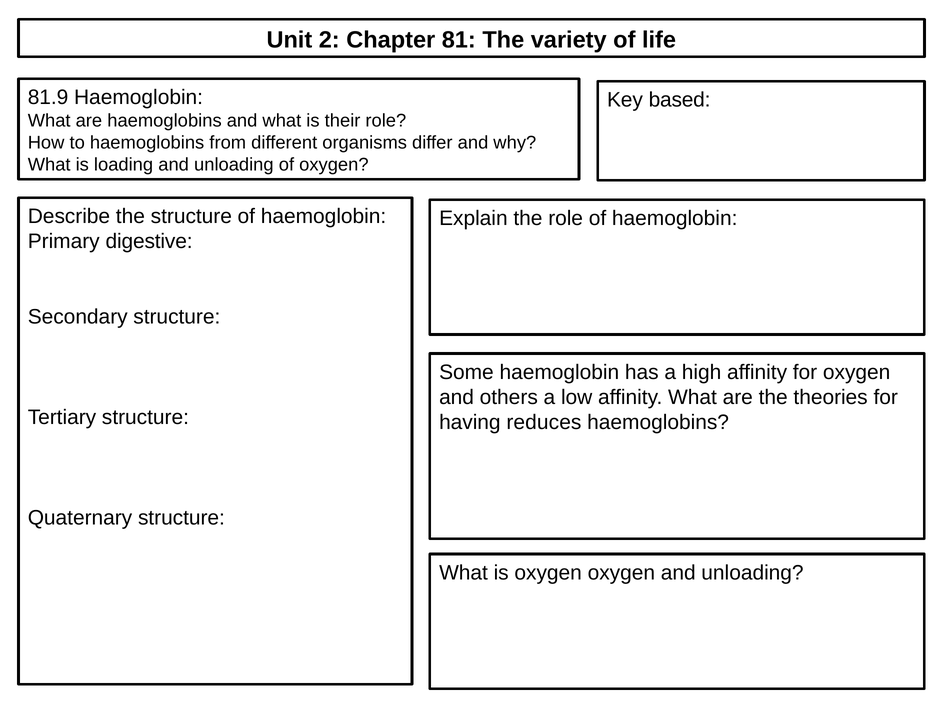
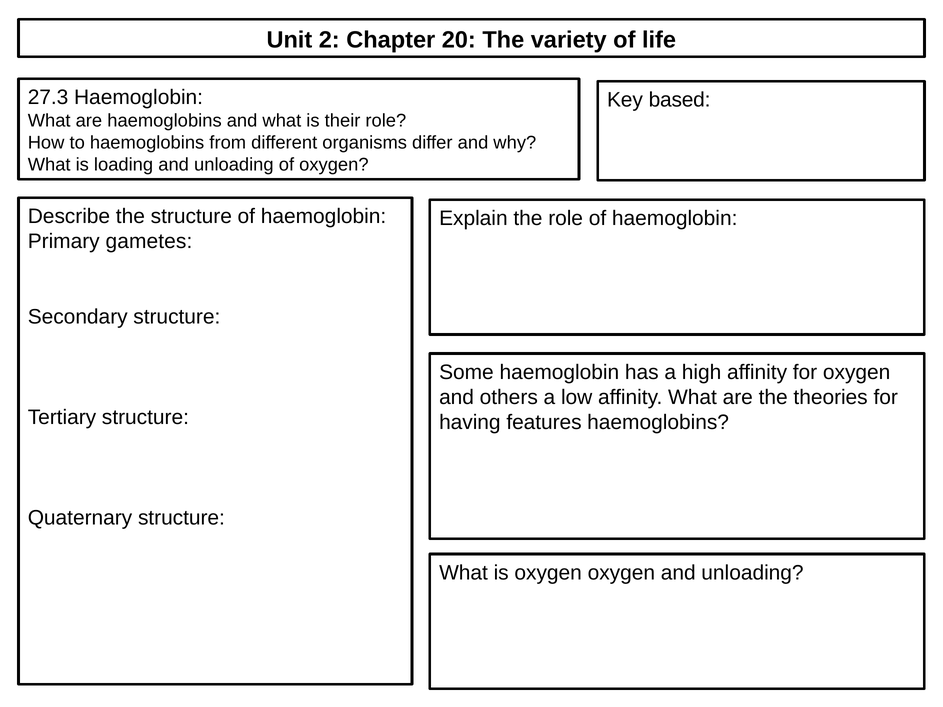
81: 81 -> 20 (459, 40)
81.9: 81.9 -> 27.3 (48, 97)
digestive: digestive -> gametes (149, 242)
reduces: reduces -> features (544, 423)
